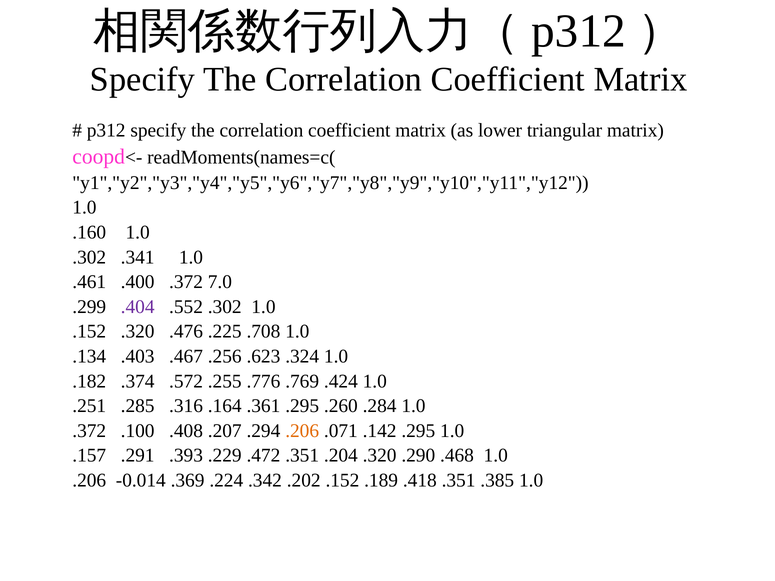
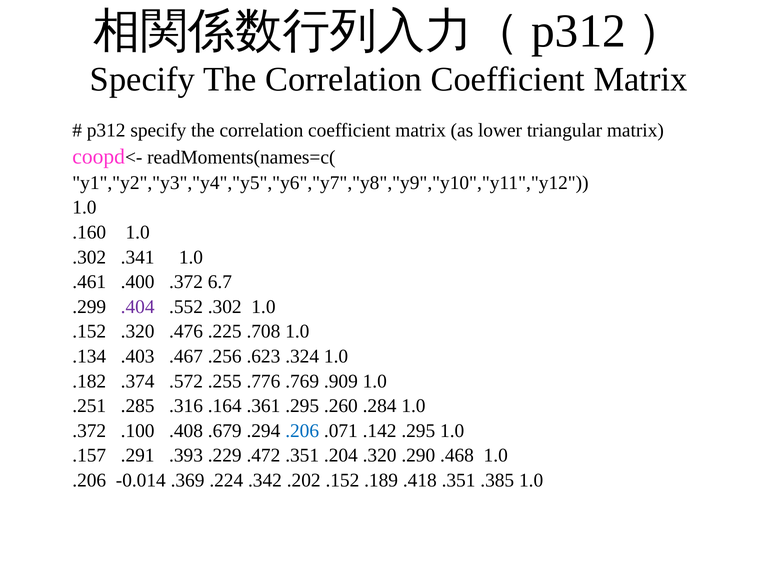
7.0: 7.0 -> 6.7 (220, 282)
.424: .424 -> .909 (341, 381)
.207: .207 -> .679 (225, 431)
.206 colour: orange -> blue (302, 431)
